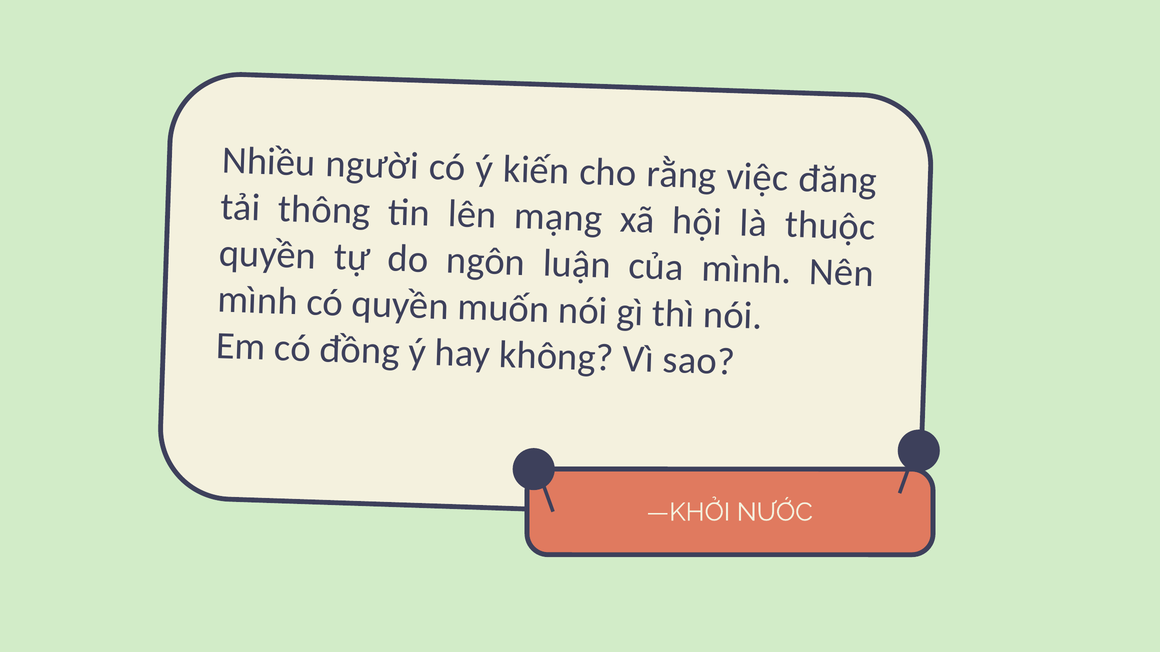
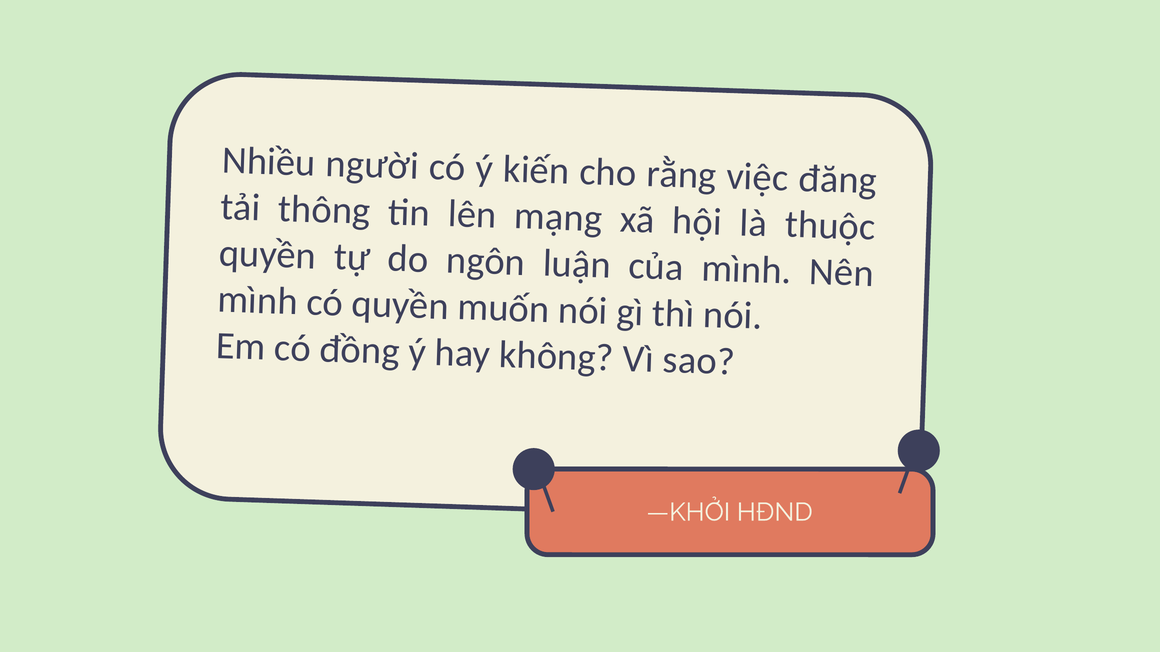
NƯỚC: NƯỚC -> HĐND (775, 513)
